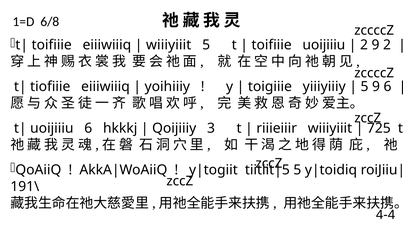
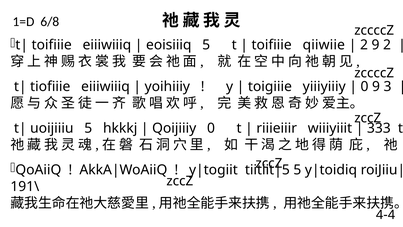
wiiiyiiit: wiiiyiiit -> eoisiiiq (169, 45)
toifiiie uoijiiiu: uoijiiiu -> qiiwiie (324, 45)
5: 5 -> 0 (365, 87)
9 6: 6 -> 3 (388, 87)
uoijiiiu 6: 6 -> 5 (88, 128)
Qoijiiiy 3: 3 -> 0 (211, 128)
725: 725 -> 333 (379, 128)
